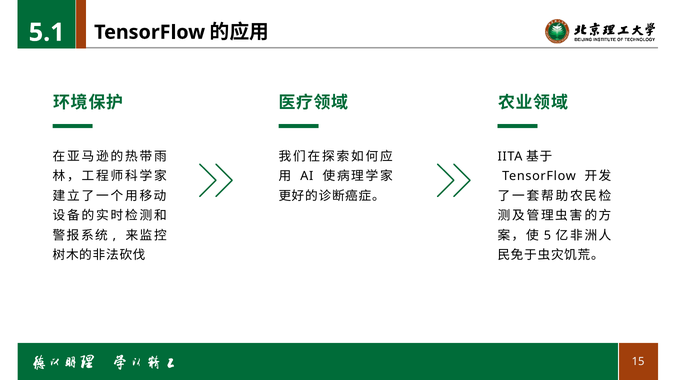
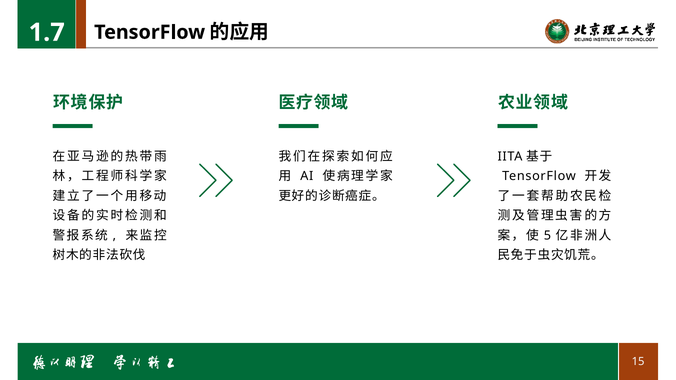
5.1: 5.1 -> 1.7 (47, 32)
